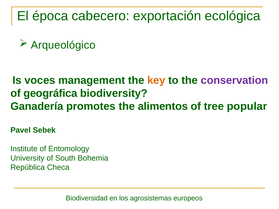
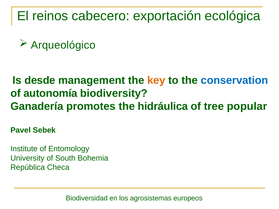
época: época -> reinos (50, 16)
voces: voces -> desde (40, 80)
conservation colour: purple -> blue (234, 80)
geográfica: geográfica -> autonomía (50, 93)
alimentos: alimentos -> hidráulica (163, 106)
